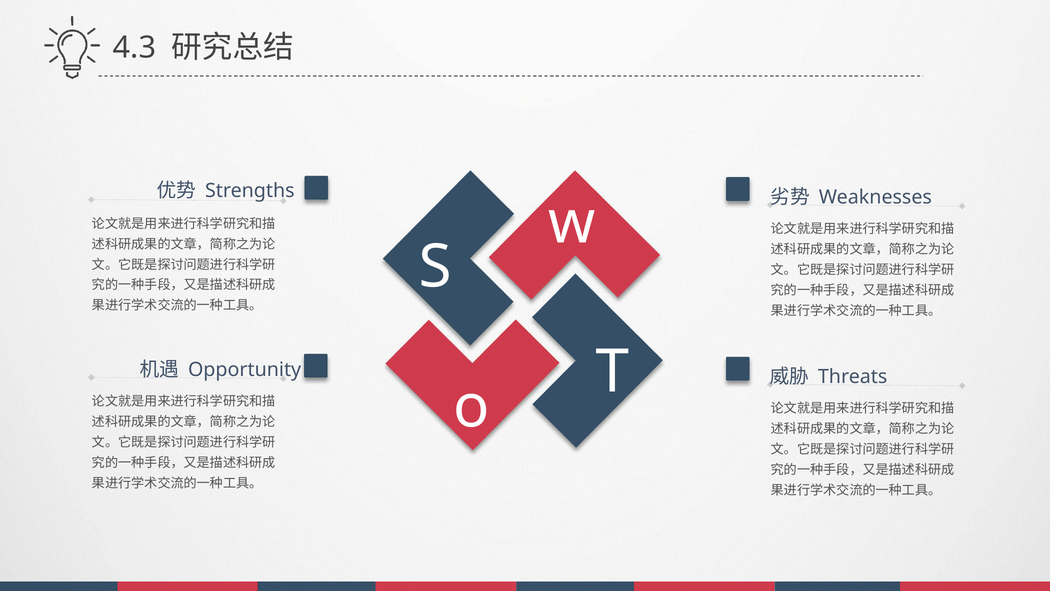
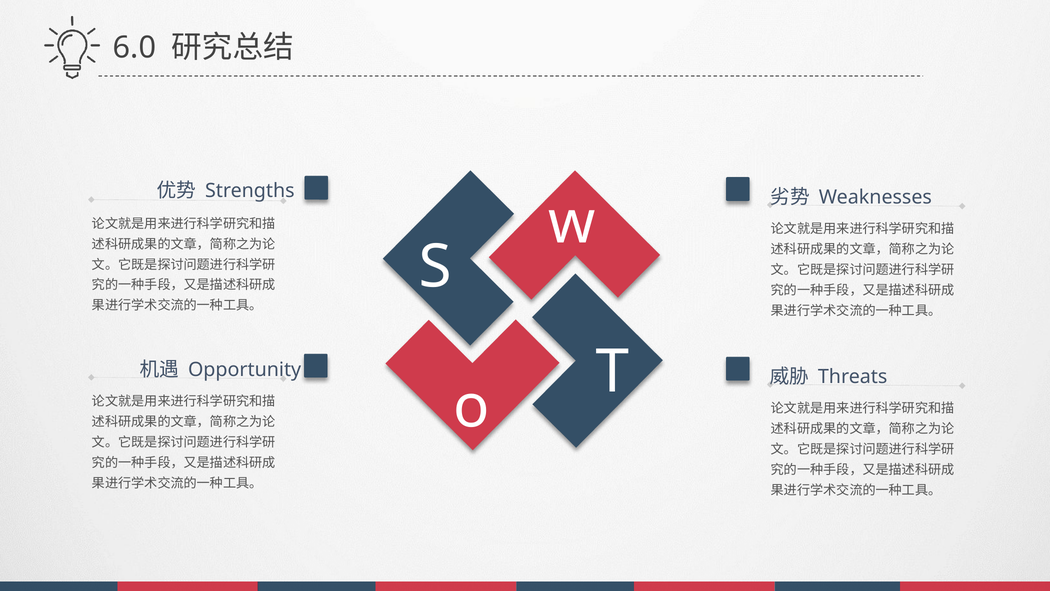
4.3: 4.3 -> 6.0 (135, 48)
